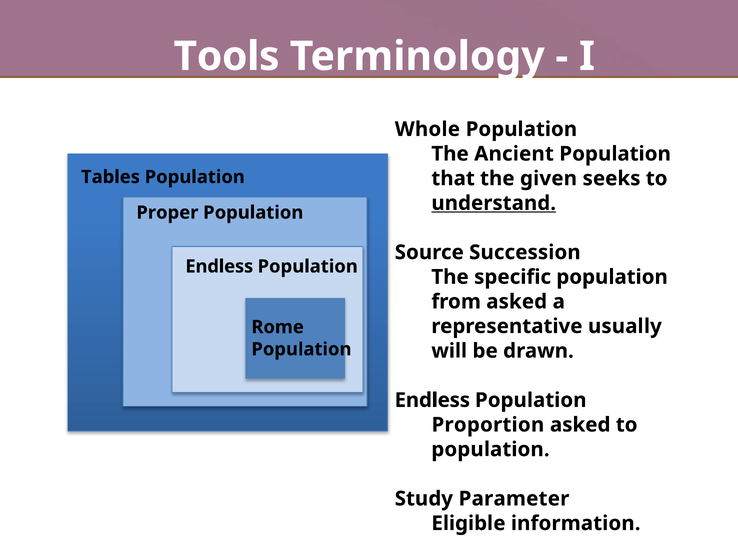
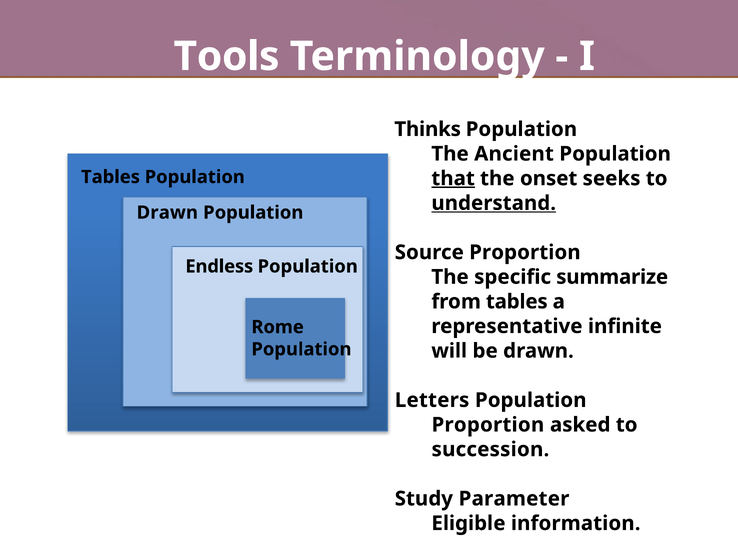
Whole: Whole -> Thinks (428, 129)
that underline: none -> present (453, 178)
given: given -> onset (549, 178)
Proper: Proper -> Drawn (167, 212)
Source Succession: Succession -> Proportion (525, 252)
specific population: population -> summarize (612, 277)
from asked: asked -> tables (517, 301)
usually: usually -> infinite (625, 326)
Endless: Endless -> Letters (432, 400)
population: population -> succession (490, 449)
